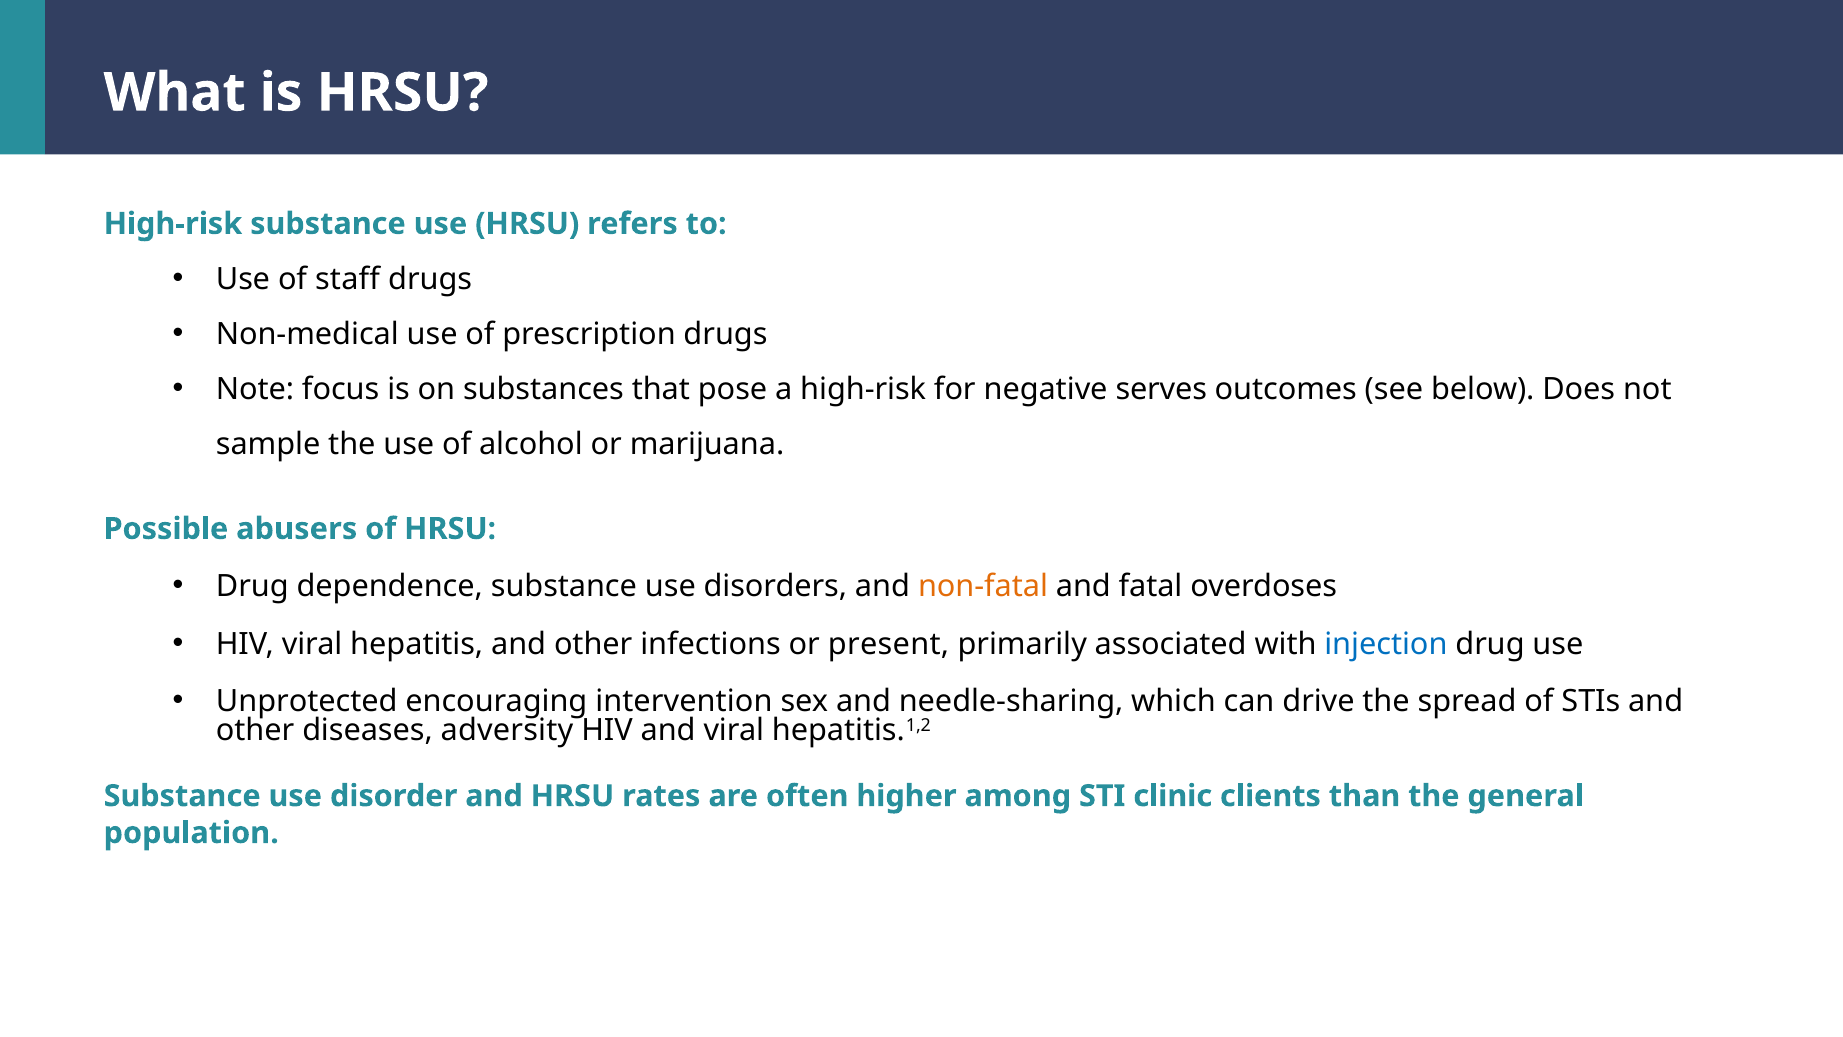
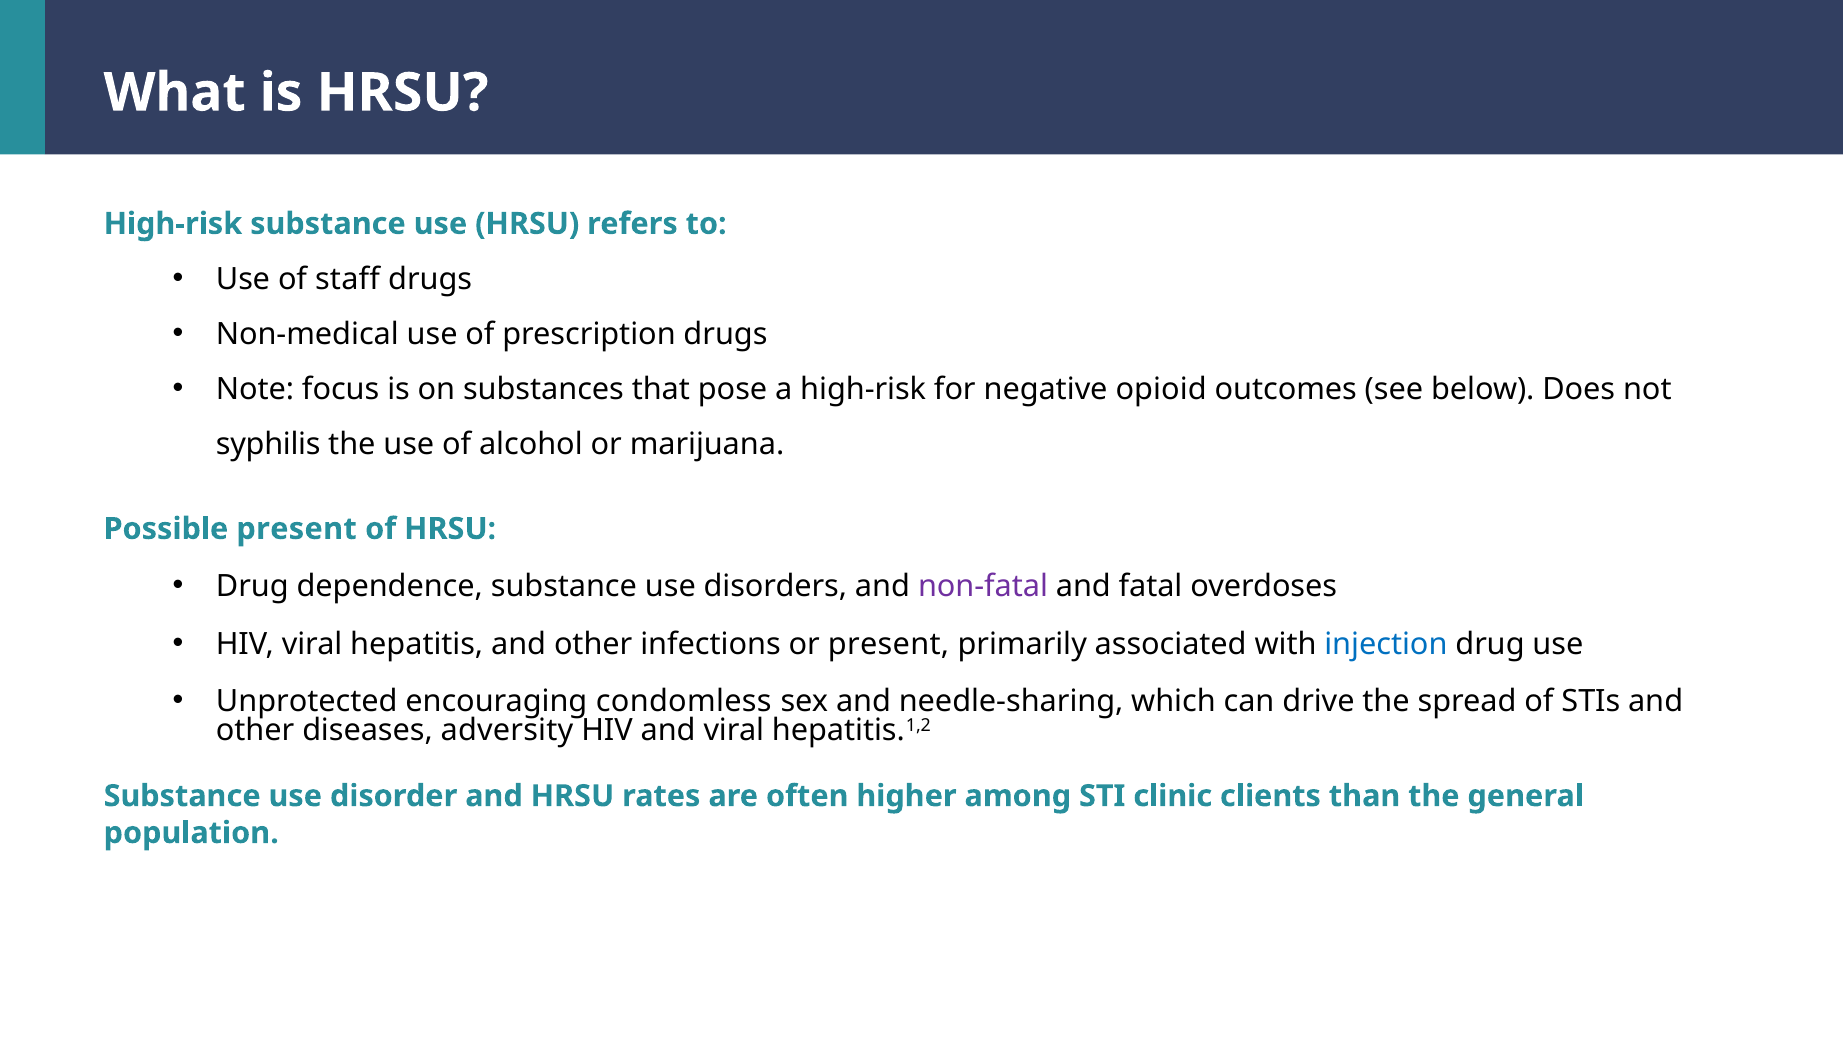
serves: serves -> opioid (1161, 389)
sample: sample -> syphilis (268, 445)
Possible abusers: abusers -> present (297, 529)
non-fatal colour: orange -> purple (983, 586)
intervention: intervention -> condomless (684, 701)
